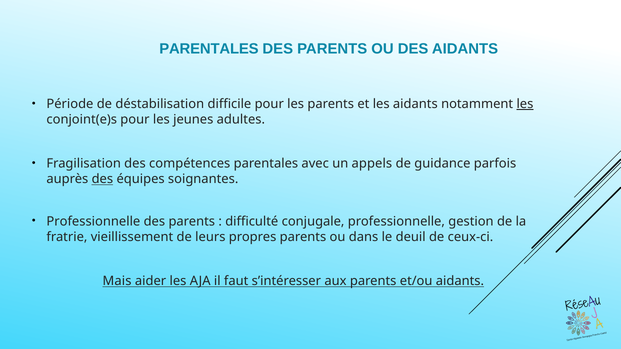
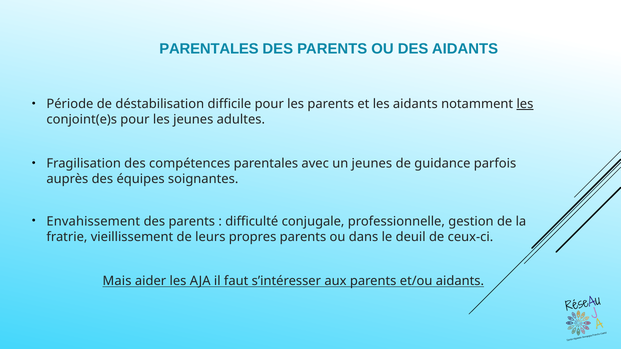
un appels: appels -> jeunes (372, 164)
des underline: present -> none (102, 179)
Professionnelle: Professionnelle -> Envahissement (93, 221)
